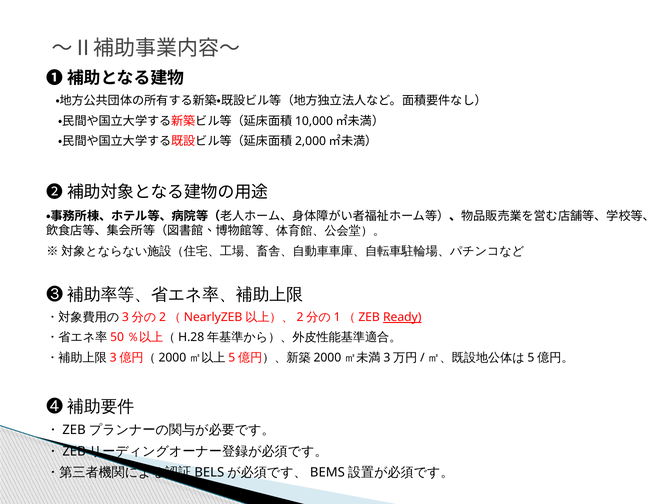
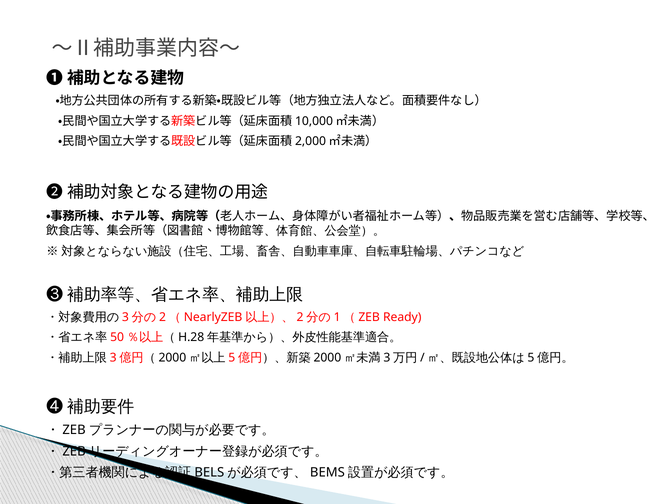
Ready underline: present -> none (402, 317)
